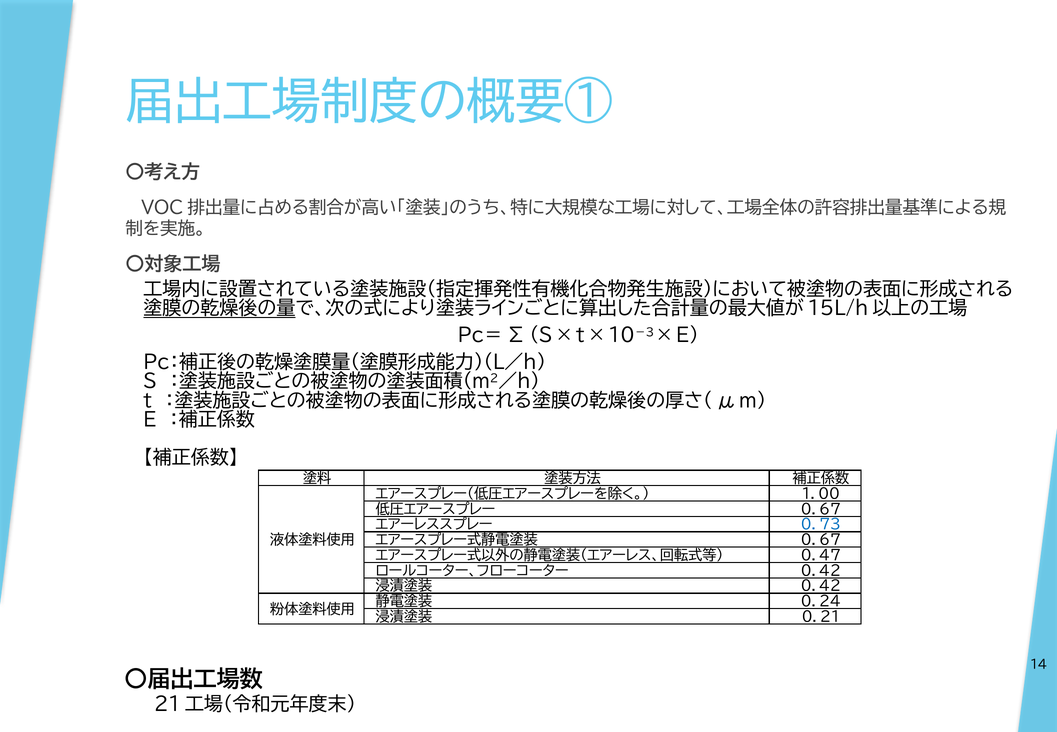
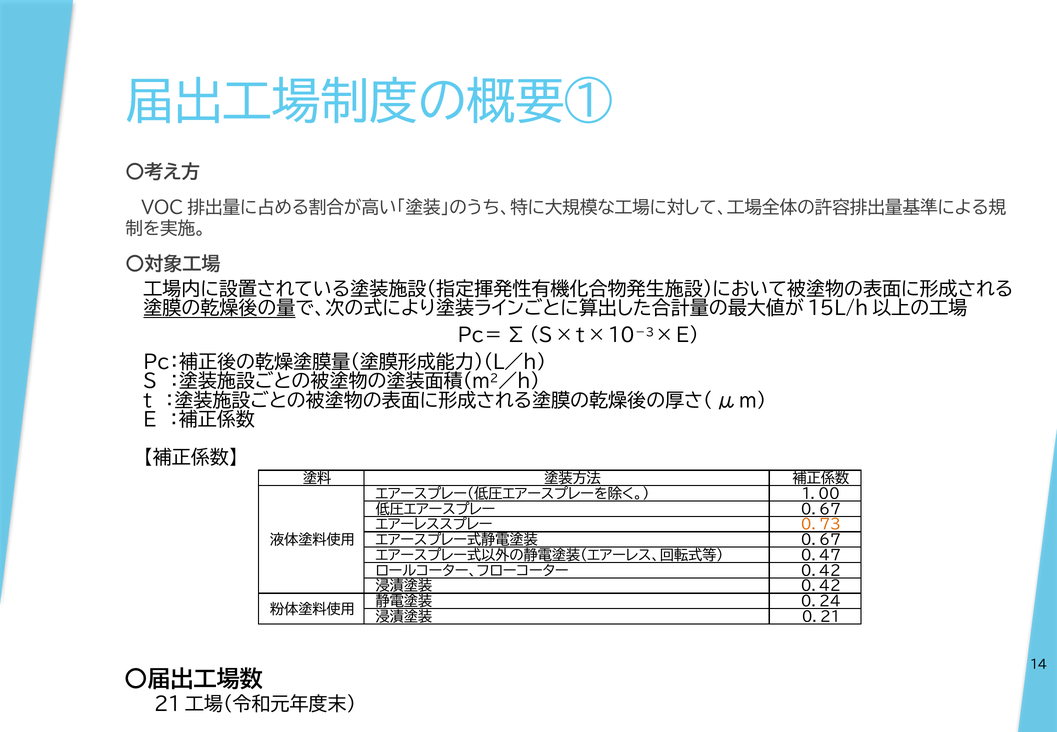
０．７３ colour: blue -> orange (821, 525)
